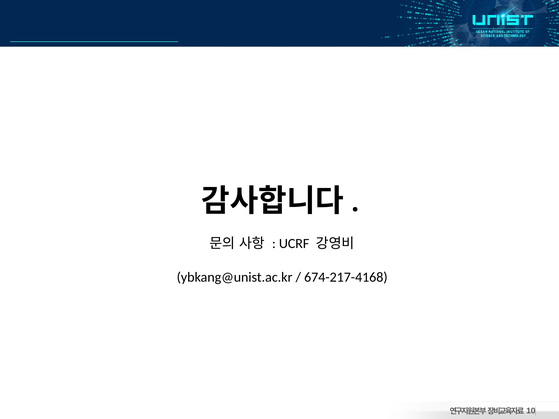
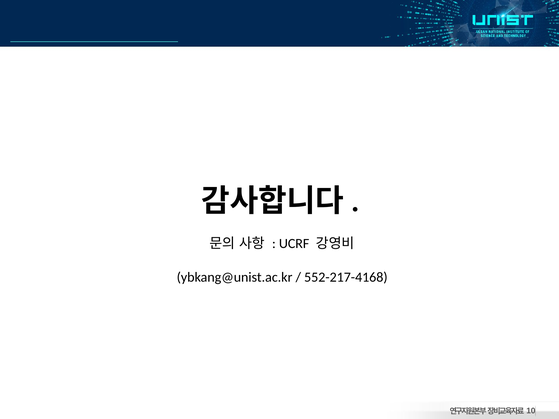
674-217-4168: 674-217-4168 -> 552-217-4168 (346, 277)
